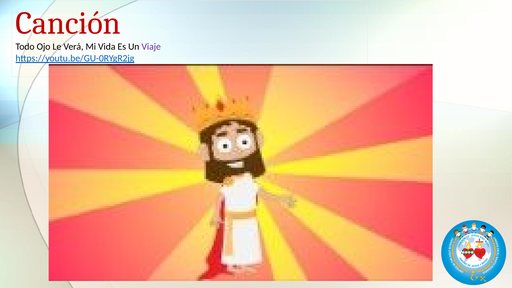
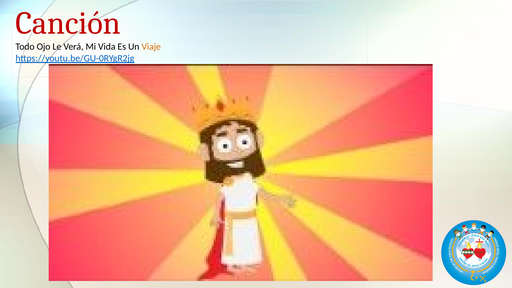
Viaje colour: purple -> orange (151, 47)
